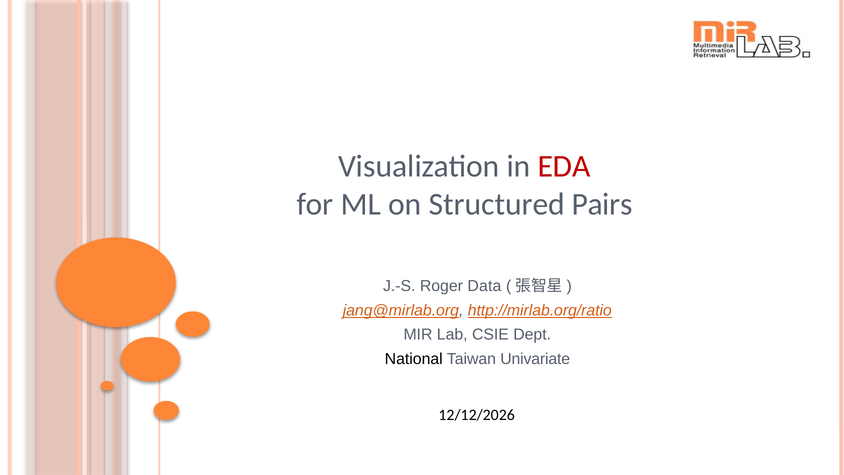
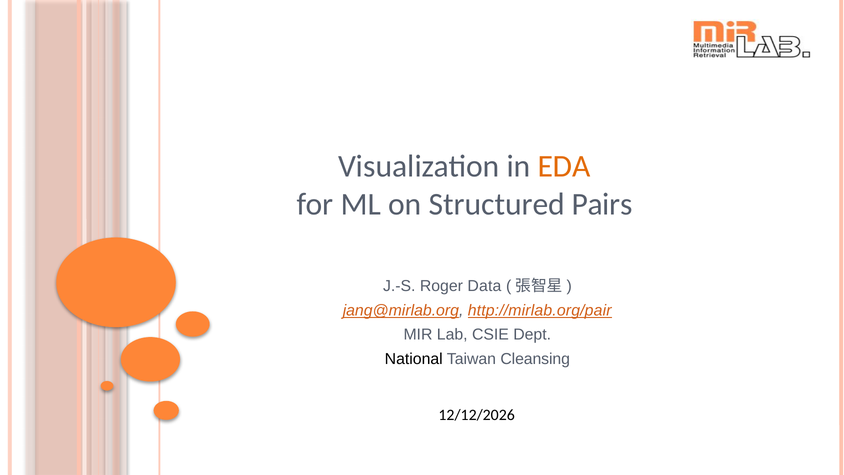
EDA colour: red -> orange (564, 166)
http://mirlab.org/ratio: http://mirlab.org/ratio -> http://mirlab.org/pair (540, 310)
Univariate: Univariate -> Cleansing (535, 359)
